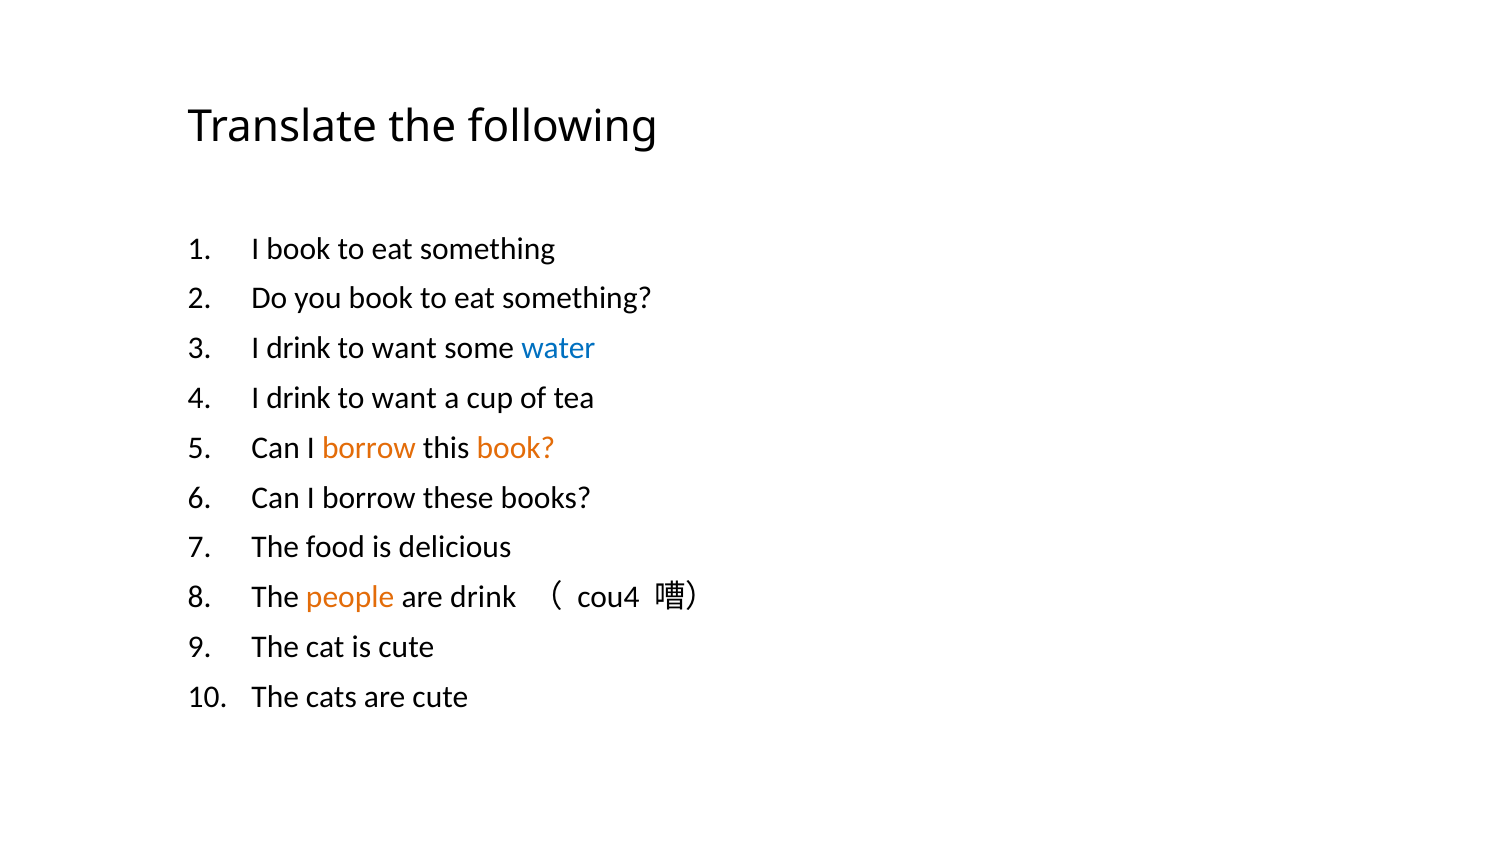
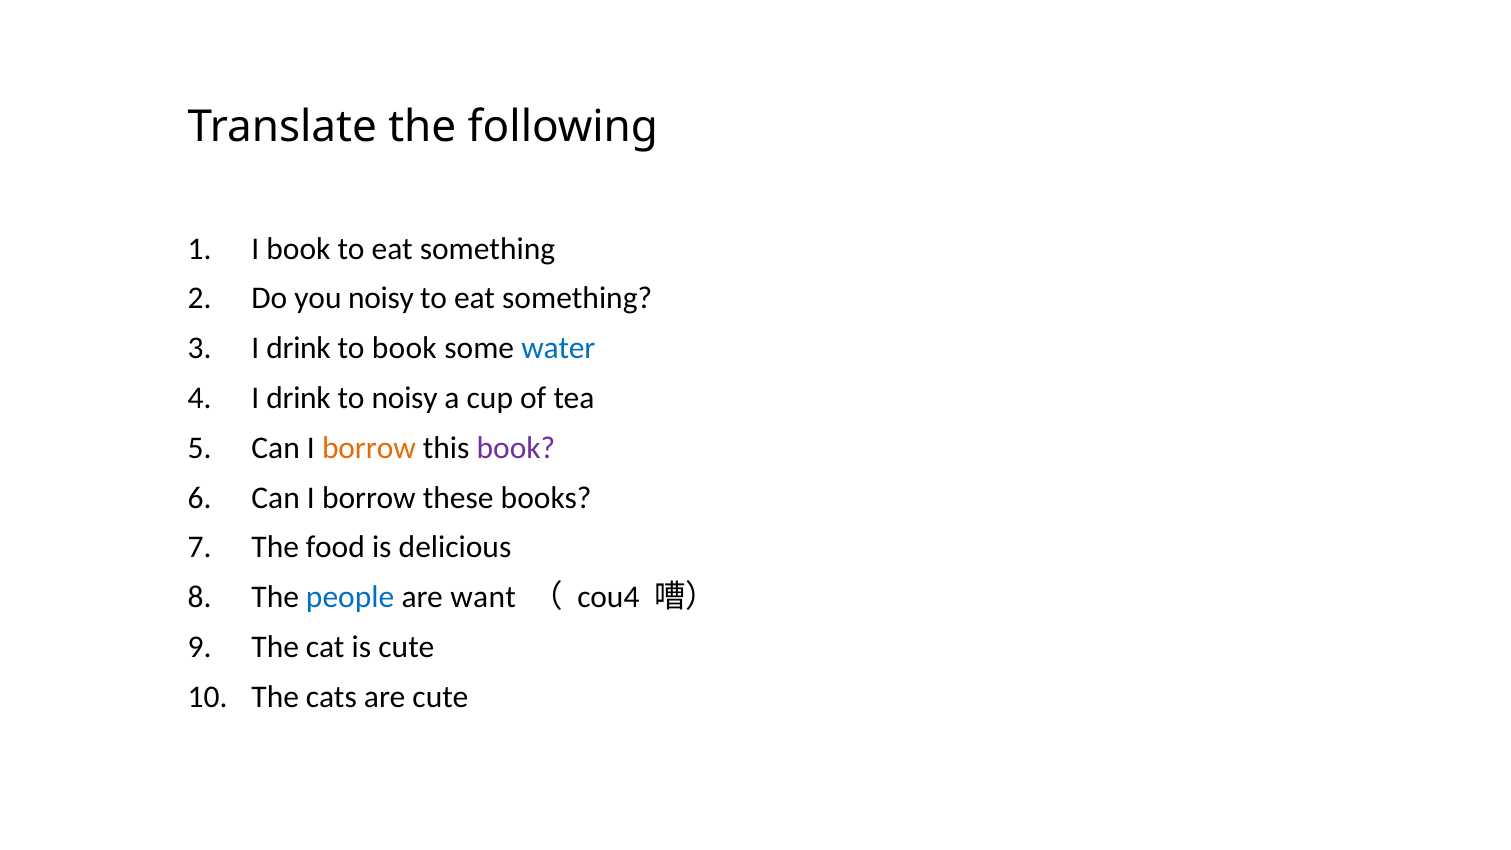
you book: book -> noisy (381, 299)
want: want -> book (404, 348)
want: want -> noisy (405, 398)
book colour: orange -> purple (516, 448)
people colour: orange -> blue (350, 597)
are drink: drink -> want (483, 597)
